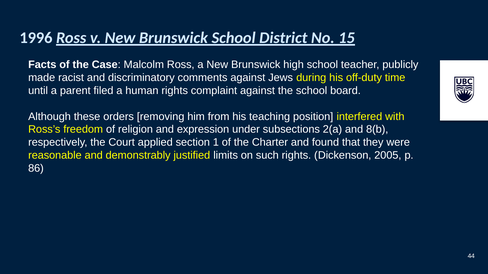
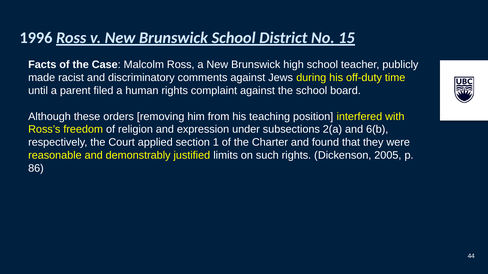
8(b: 8(b -> 6(b (377, 130)
